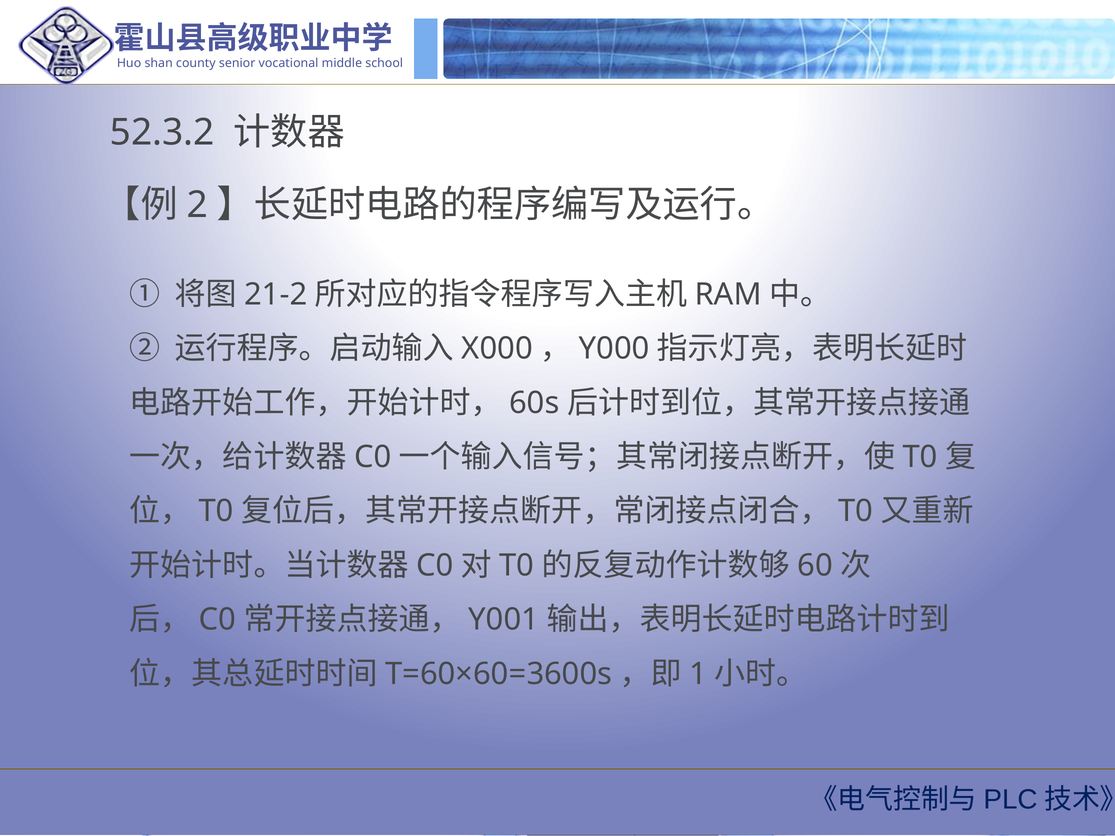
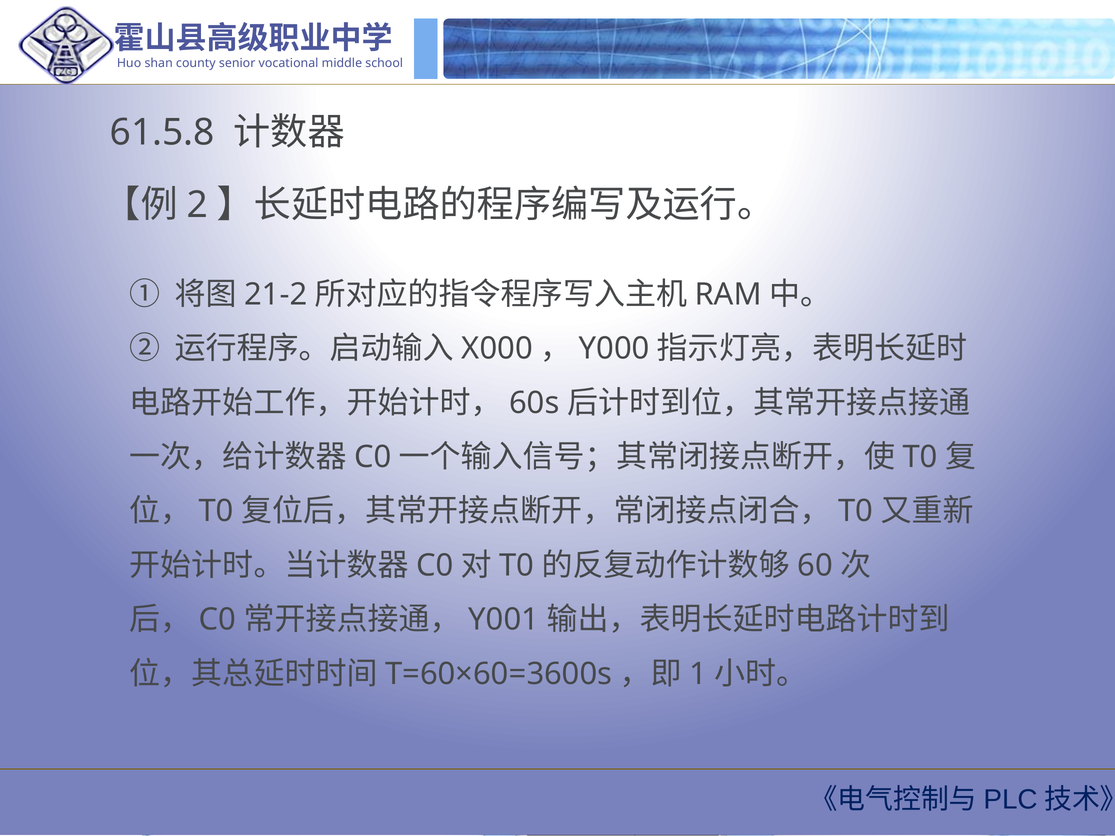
52.3.2: 52.3.2 -> 61.5.8 (162, 132)
